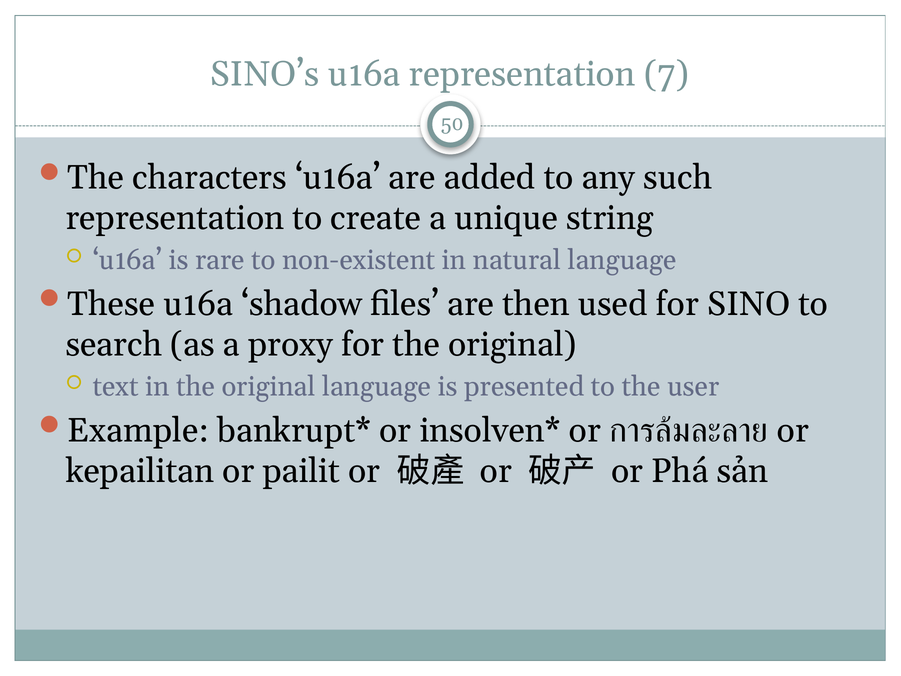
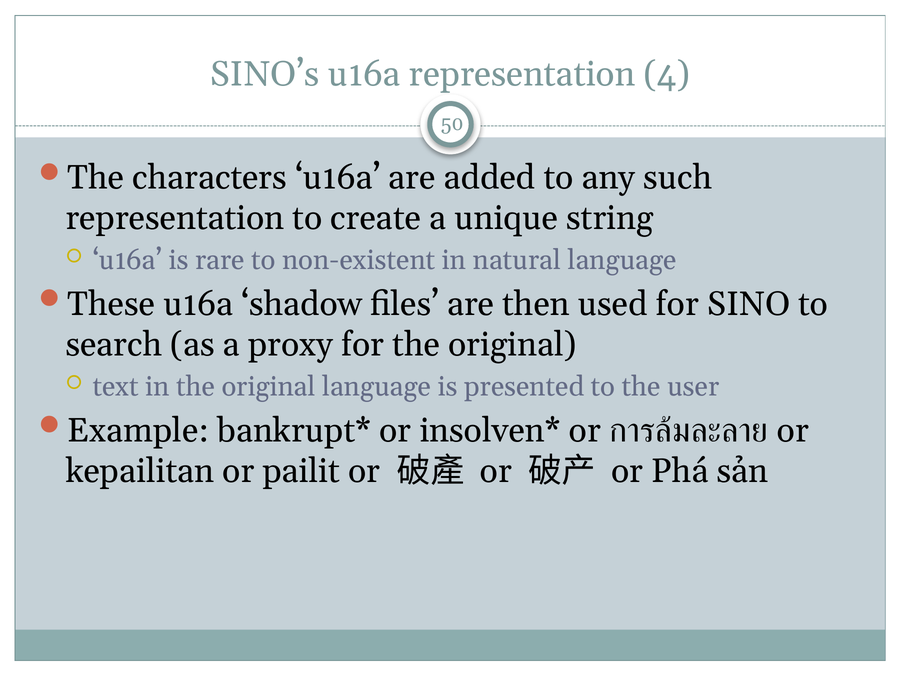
7: 7 -> 4 (667, 74)
